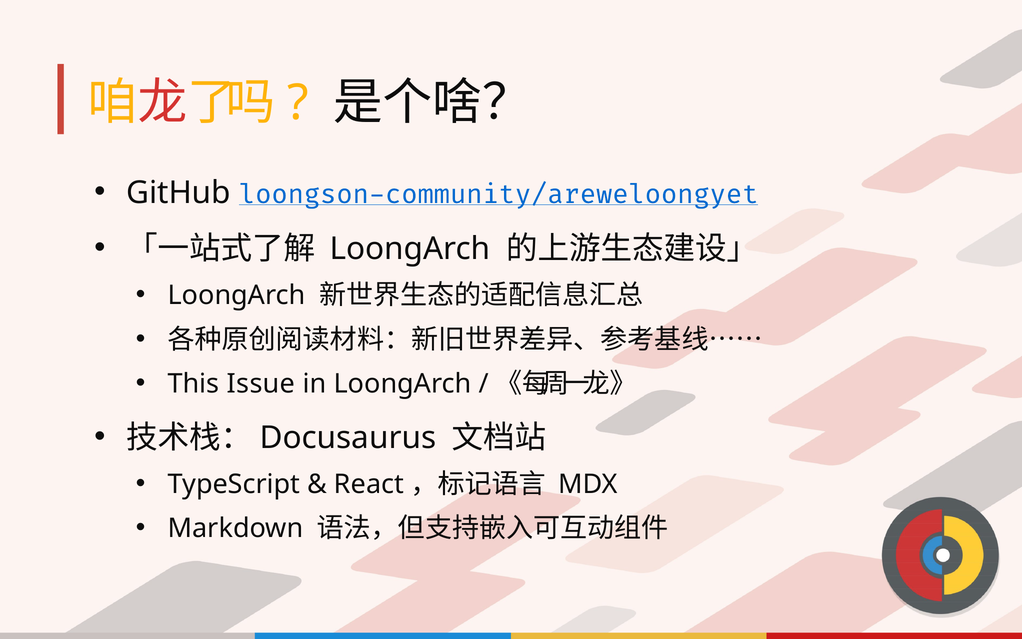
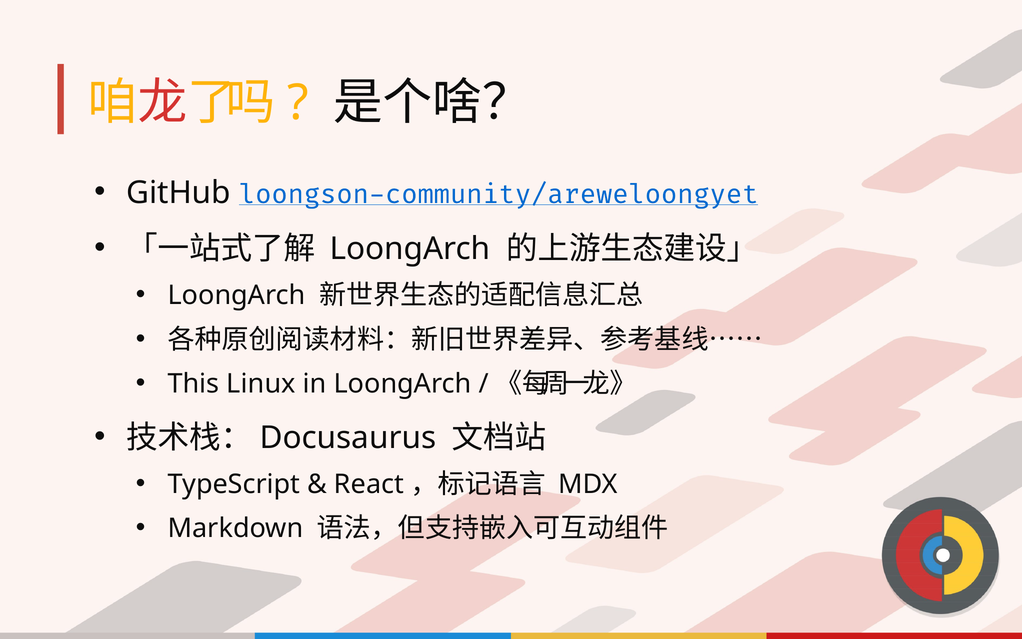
Issue: Issue -> Linux (261, 384)
